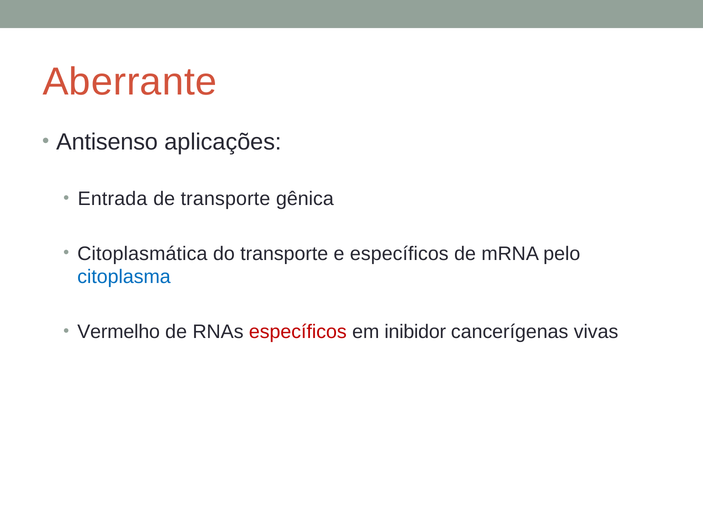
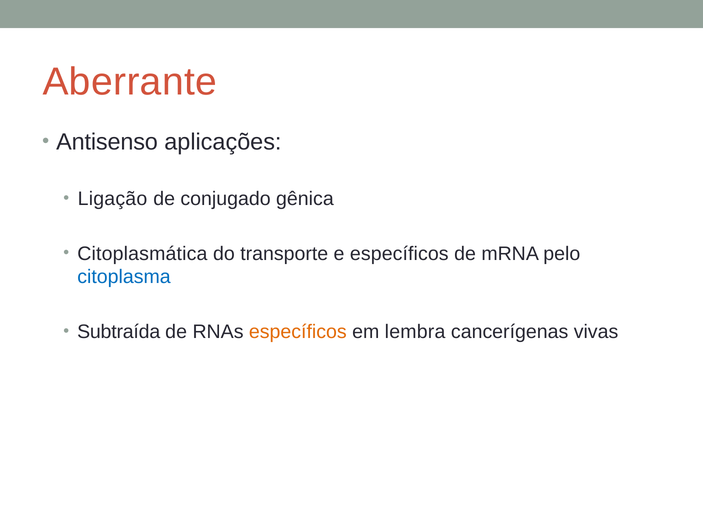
Entrada: Entrada -> Ligação (112, 199)
de transporte: transporte -> conjugado (226, 199)
Vermelho: Vermelho -> Subtraída (119, 332)
específicos colour: red -> orange (298, 332)
inibidor: inibidor -> lembra (415, 332)
